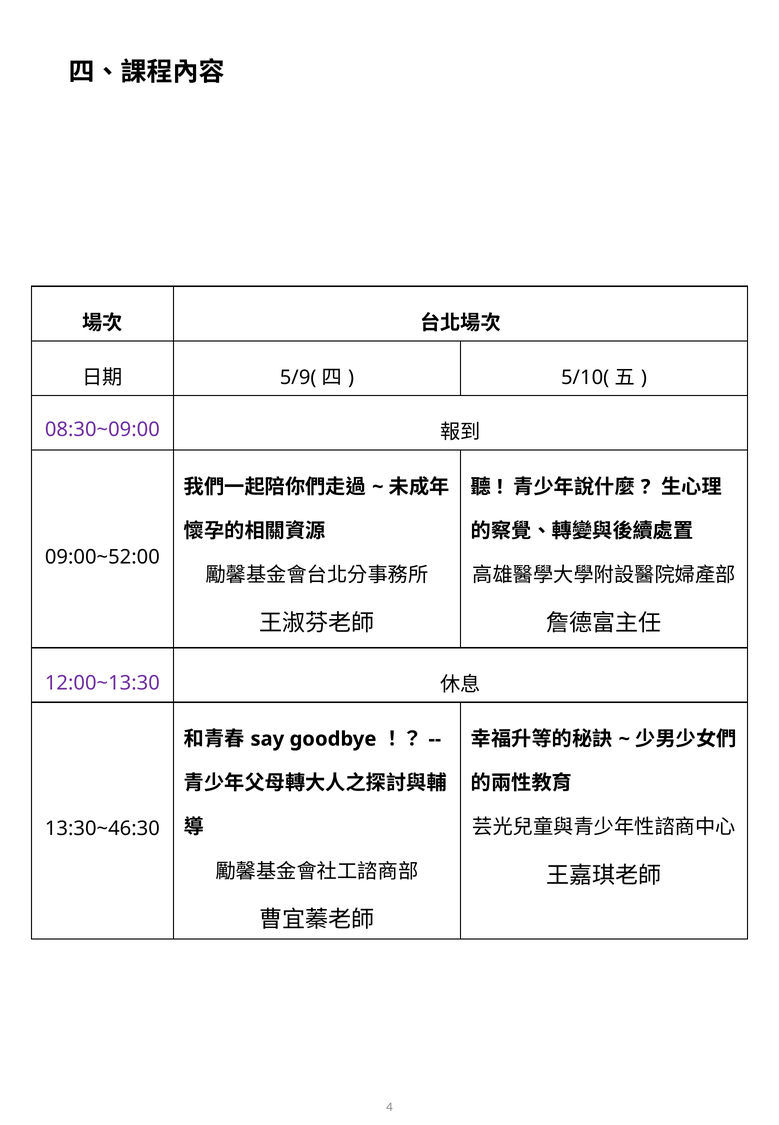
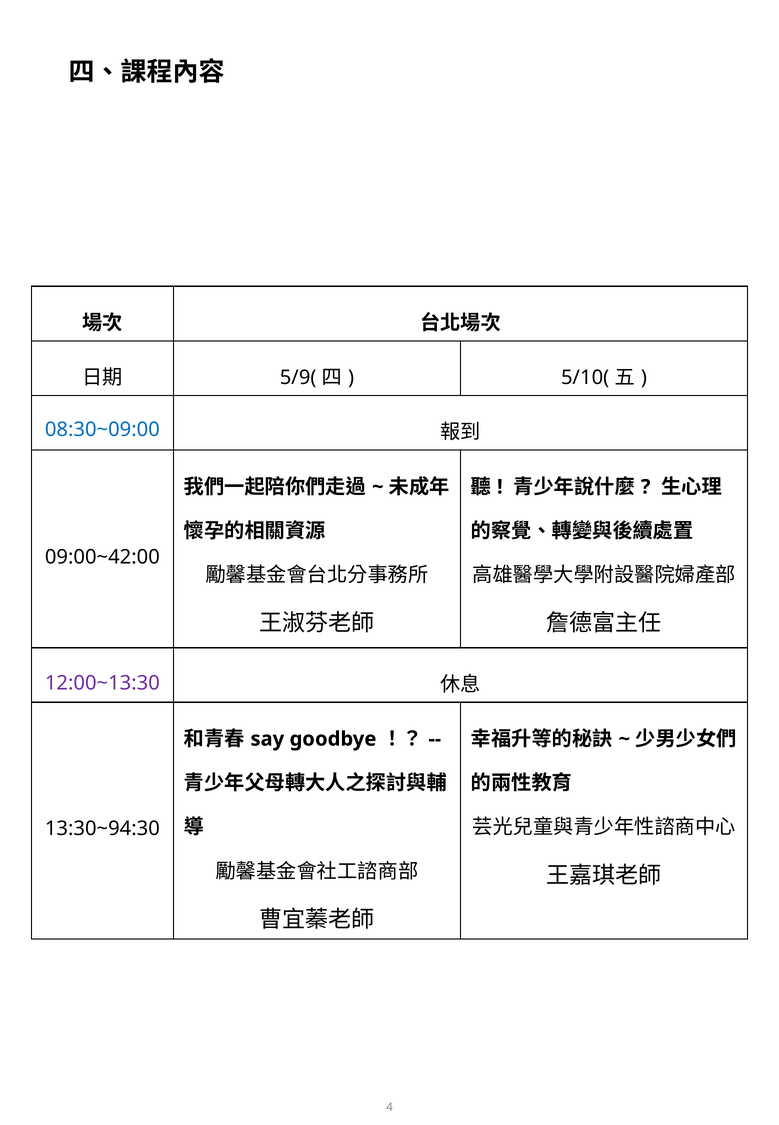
08:30~09:00 colour: purple -> blue (102, 429)
09:00~52:00: 09:00~52:00 -> 09:00~42:00 (102, 557)
13:30~46:30: 13:30~46:30 -> 13:30~94:30 (102, 829)
